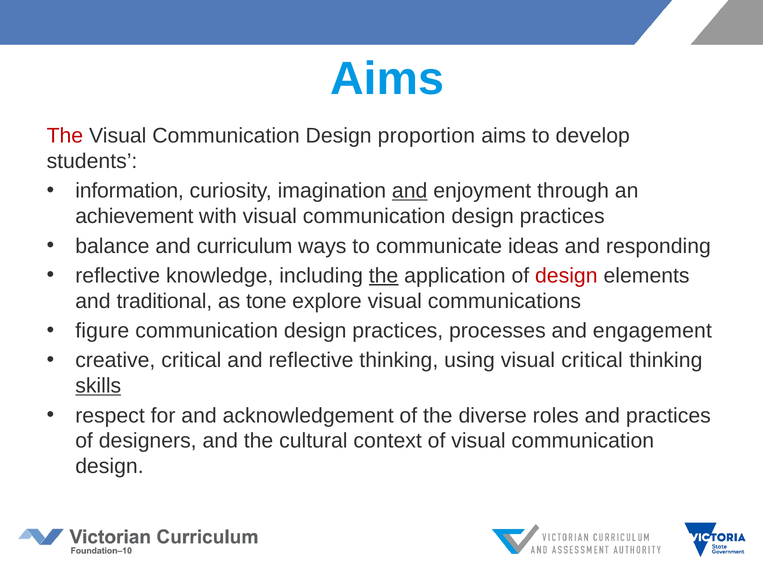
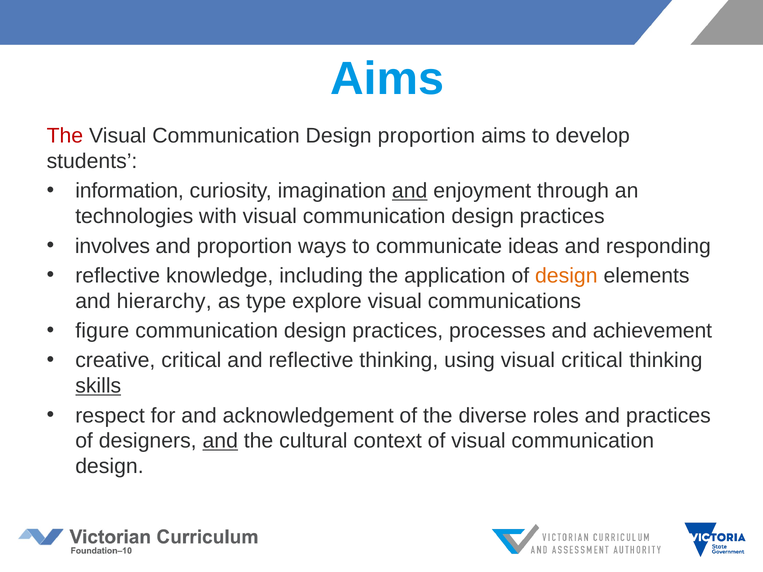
achievement: achievement -> technologies (134, 216)
balance: balance -> involves (112, 246)
and curriculum: curriculum -> proportion (244, 246)
the underline: present -> none (384, 276)
design colour: red -> orange (566, 276)
traditional: traditional -> hierarchy (164, 301)
tone: tone -> type (266, 301)
engagement: engagement -> achievement (652, 331)
and underline: none -> present (220, 441)
